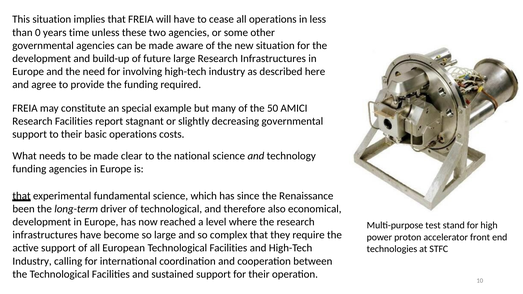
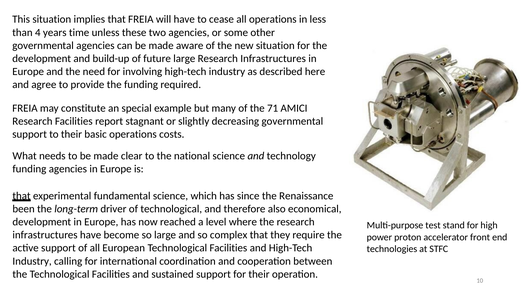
0: 0 -> 4 (38, 32)
50: 50 -> 71 (273, 108)
